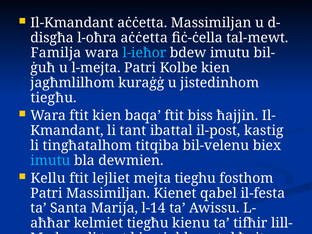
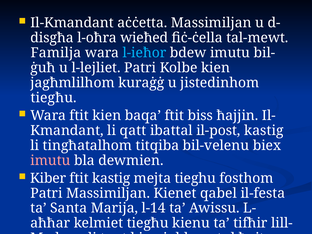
l-oħra aċċetta: aċċetta -> wieħed (144, 38)
l-mejta: l-mejta -> l-lejliet (96, 68)
tant: tant -> qatt (133, 130)
imutu colour: light blue -> pink (50, 160)
Kellu: Kellu -> Kiber (48, 178)
ftit lejliet: lejliet -> kastig (111, 178)
